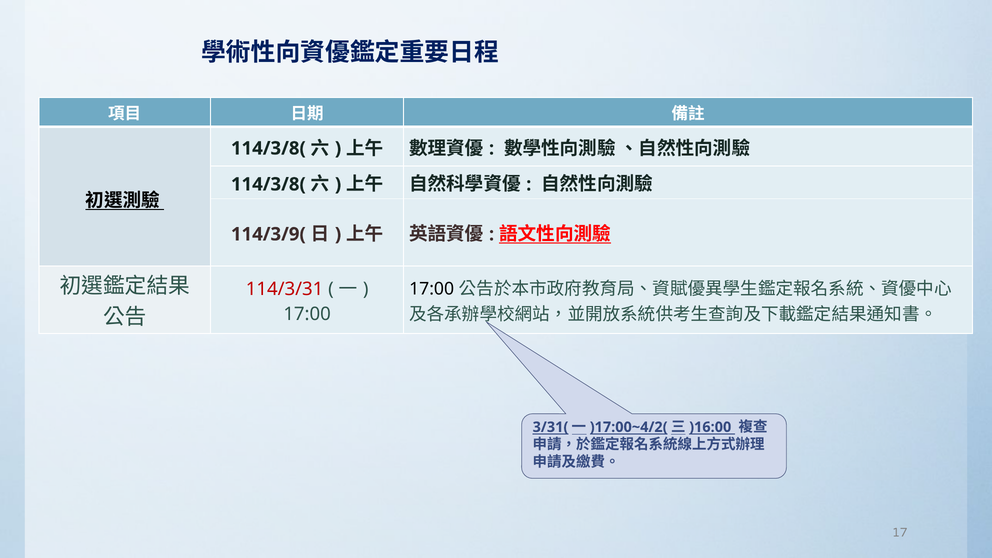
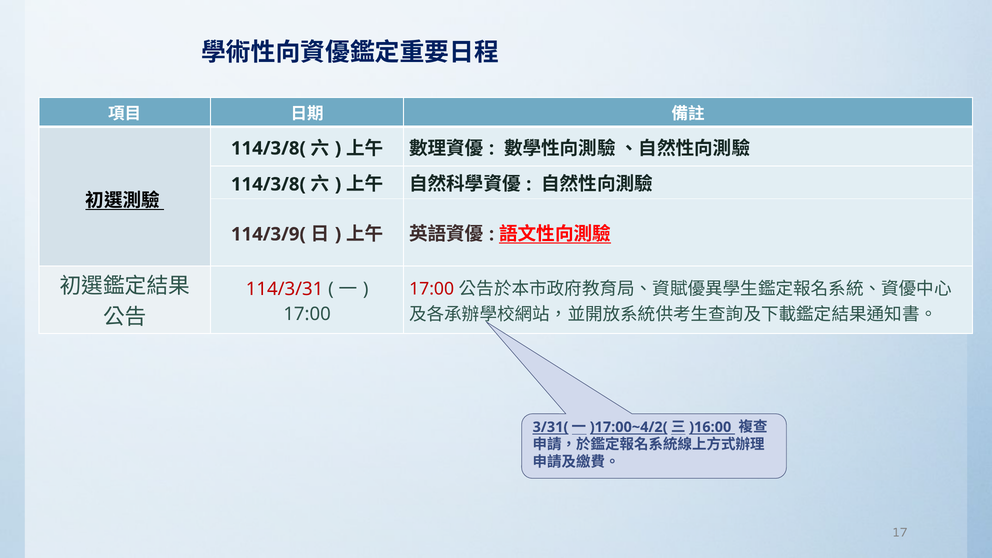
17:00 colour: black -> red (432, 289)
